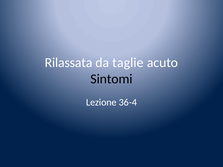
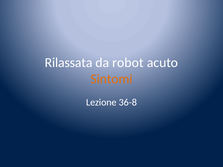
taglie: taglie -> robot (128, 63)
Sintomi colour: black -> orange (111, 79)
36-4: 36-4 -> 36-8 (128, 103)
